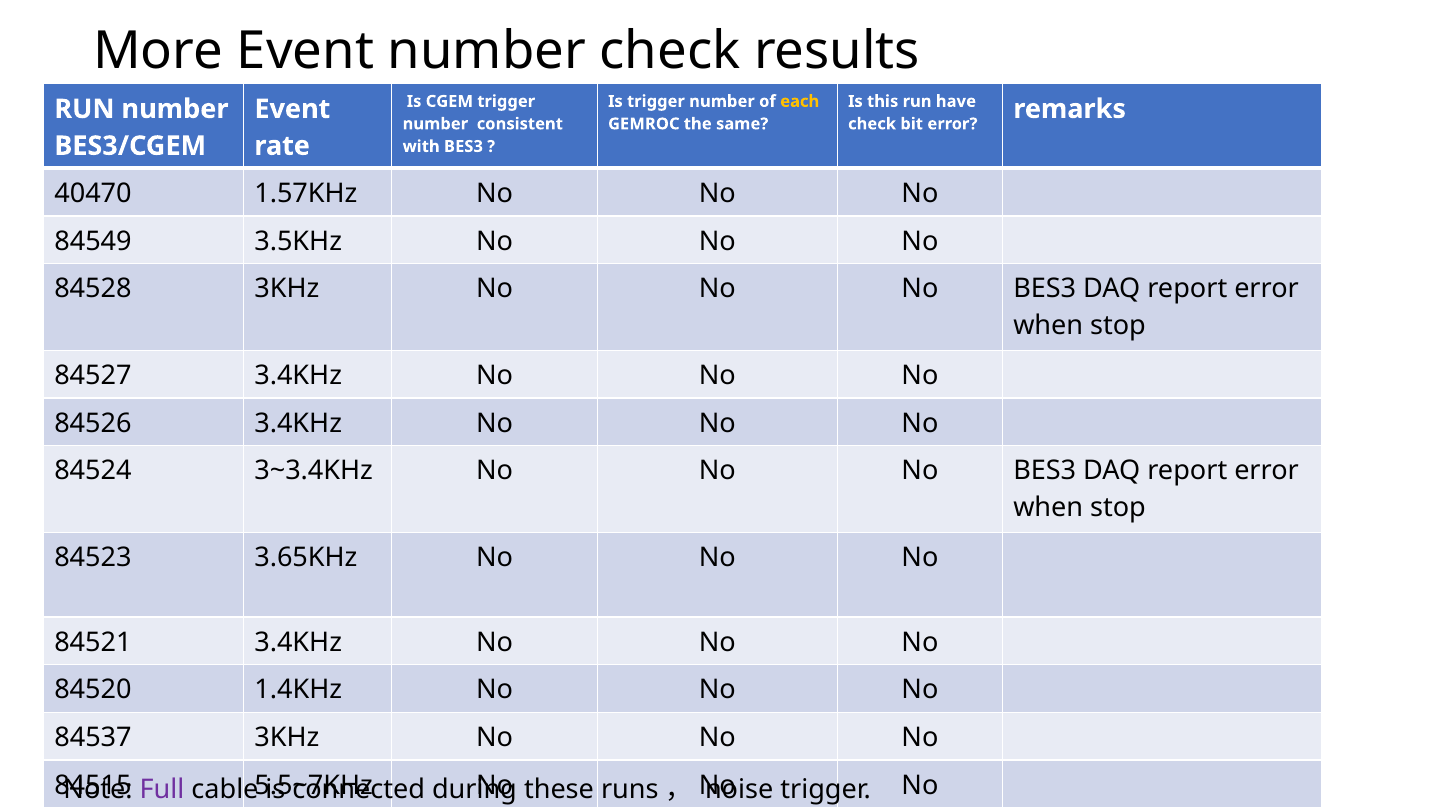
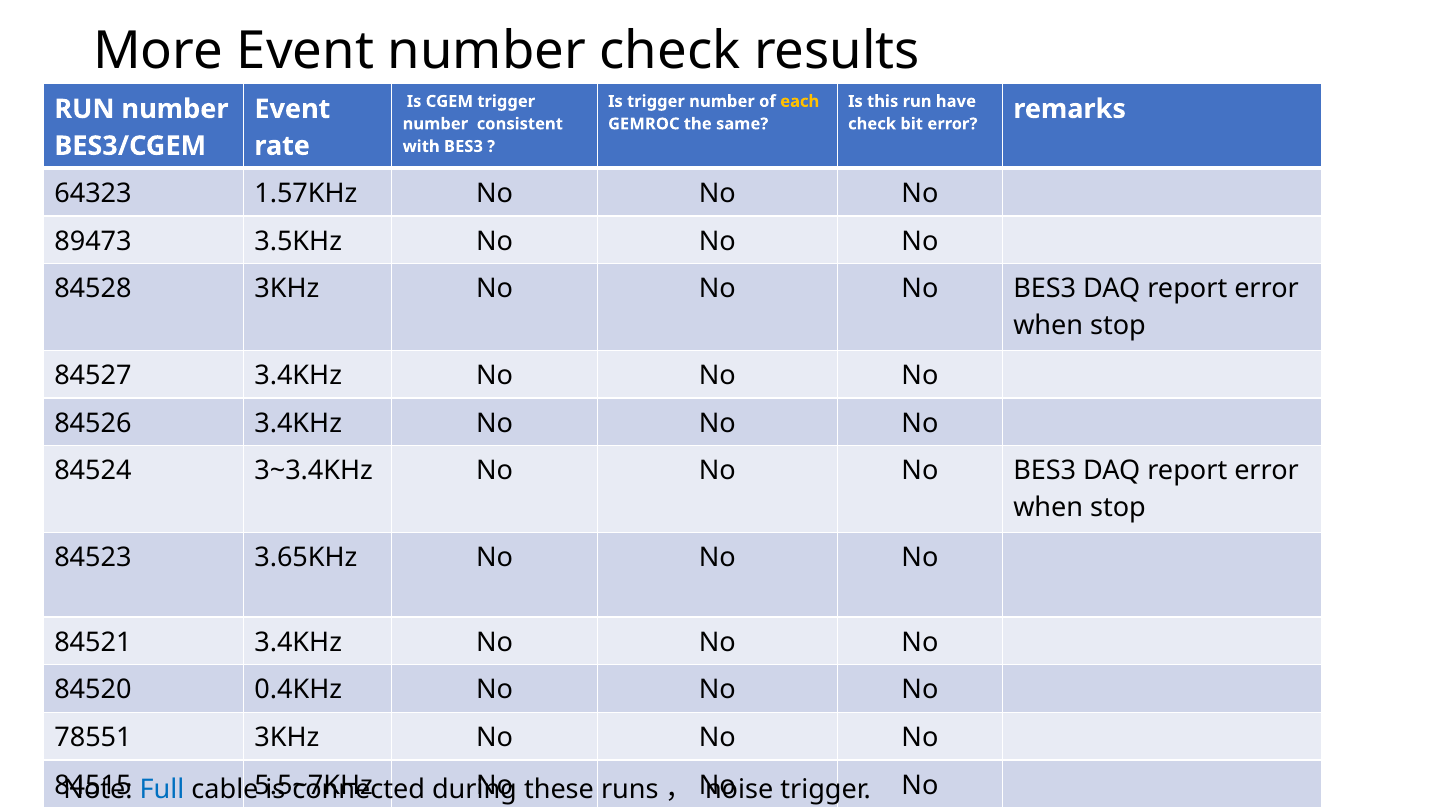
40470: 40470 -> 64323 (93, 194)
84549: 84549 -> 89473 (93, 241)
1.4KHz: 1.4KHz -> 0.4KHz (298, 690)
84537: 84537 -> 78551 (93, 738)
Full colour: purple -> blue (162, 789)
